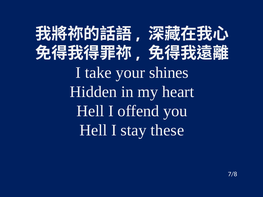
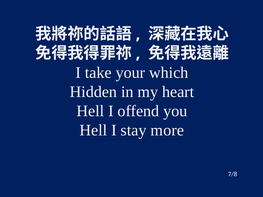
shines: shines -> which (169, 73)
these: these -> more (167, 130)
